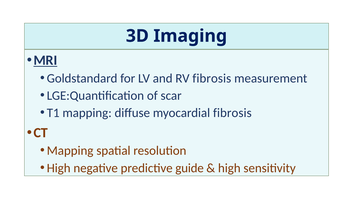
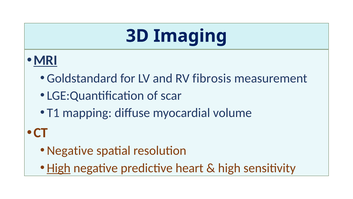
myocardial fibrosis: fibrosis -> volume (232, 113)
Mapping: Mapping -> Negative (70, 150)
High underline: none -> present (59, 168)
guide: guide -> heart (190, 168)
